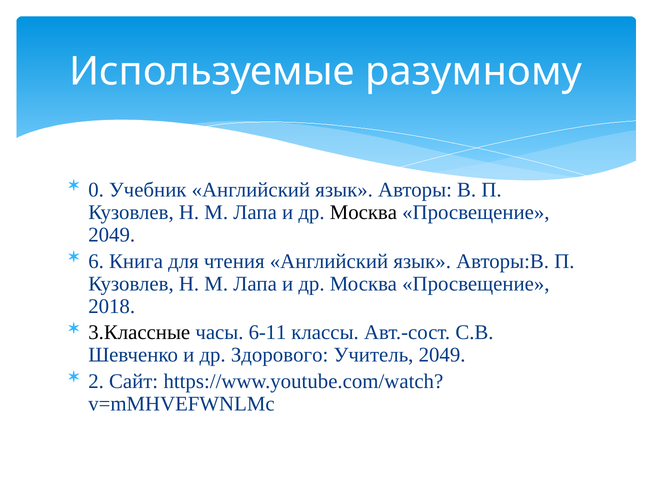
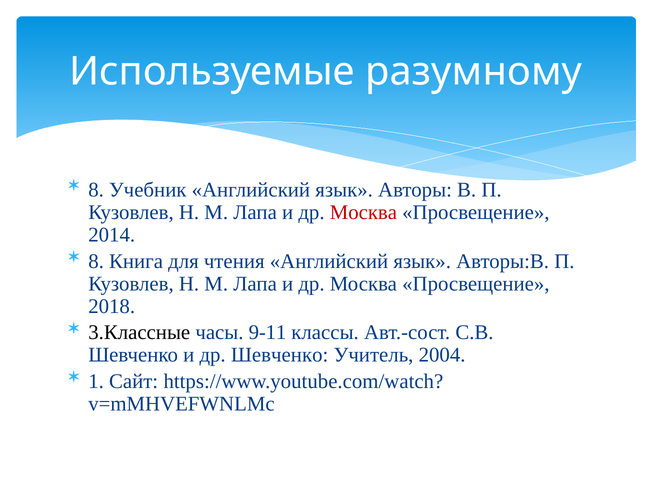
0: 0 -> 8 (96, 190)
Москва colour: black -> red (363, 212)
2049: 2049 -> 2014 (112, 235)
6: 6 -> 8 (96, 261)
6-11: 6-11 -> 9-11 (268, 333)
др Здорового: Здорового -> Шевченко (280, 355)
Учитель 2049: 2049 -> 2004 (442, 355)
2: 2 -> 1 (96, 381)
